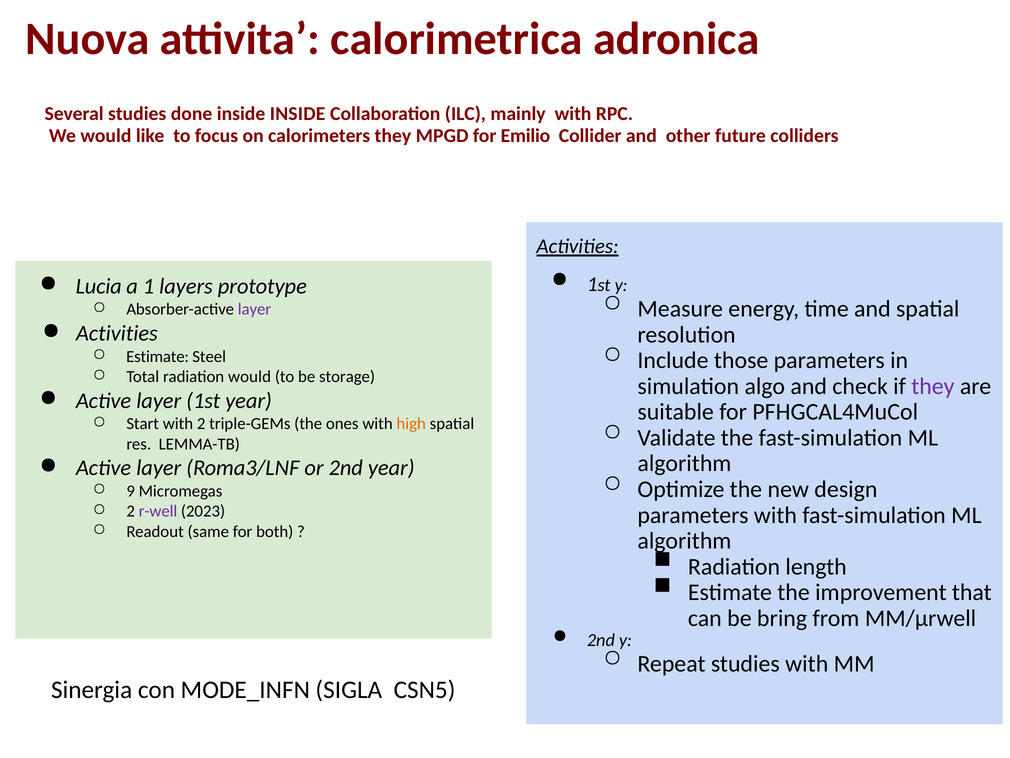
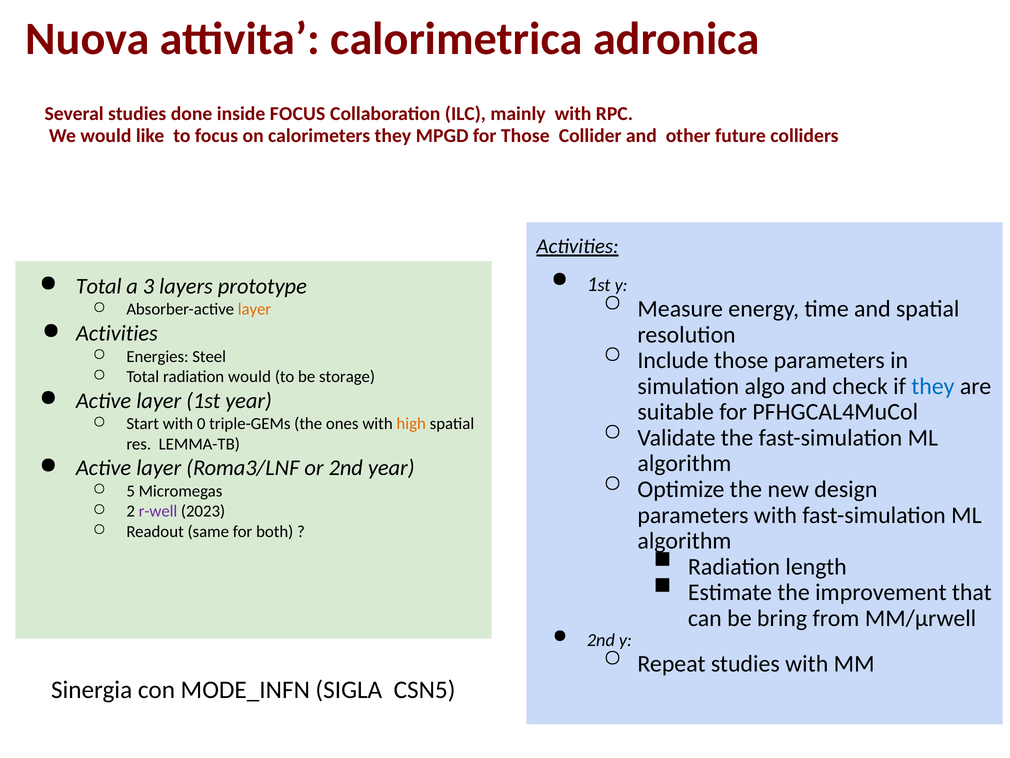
inside INSIDE: INSIDE -> FOCUS (298, 114)
for Emilio: Emilio -> Those (525, 136)
Lucia: Lucia -> Total (99, 286)
1: 1 -> 3 (148, 286)
layer colour: purple -> orange (255, 309)
Estimate: Estimate -> Energies (157, 356)
they colour: purple -> blue (933, 386)
with 2: 2 -> 0 (201, 424)
9: 9 -> 5 (131, 491)
